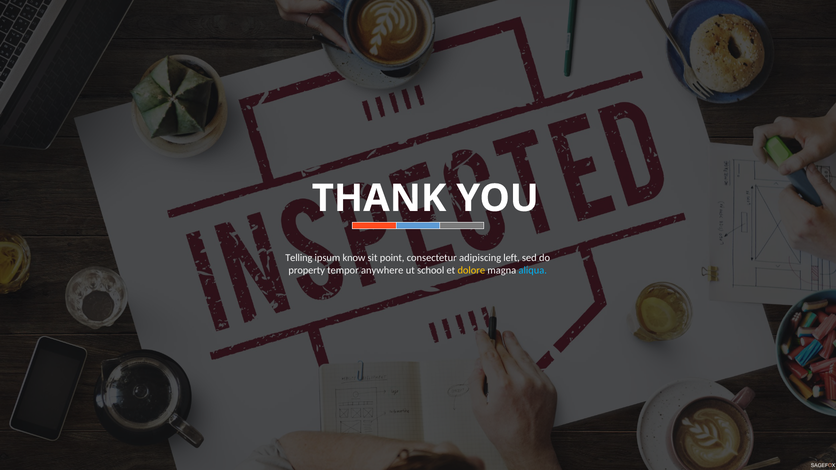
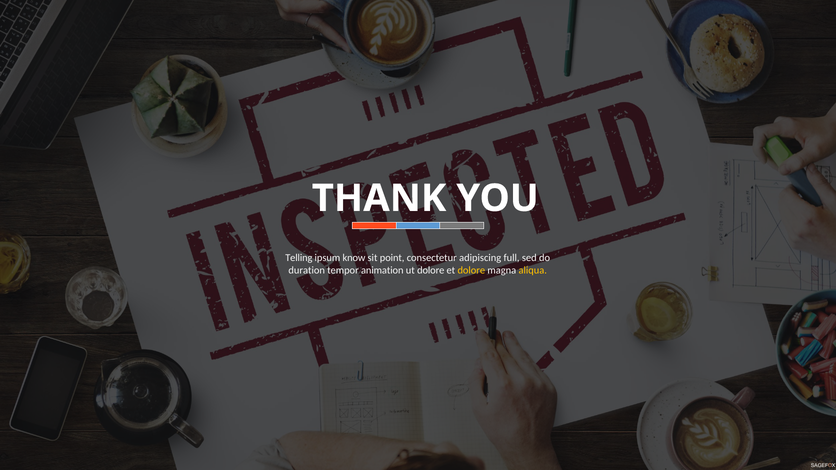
left: left -> full (512, 258)
property: property -> duration (307, 271)
anywhere: anywhere -> animation (382, 271)
ut school: school -> dolore (431, 271)
aliqua colour: light blue -> yellow (533, 271)
